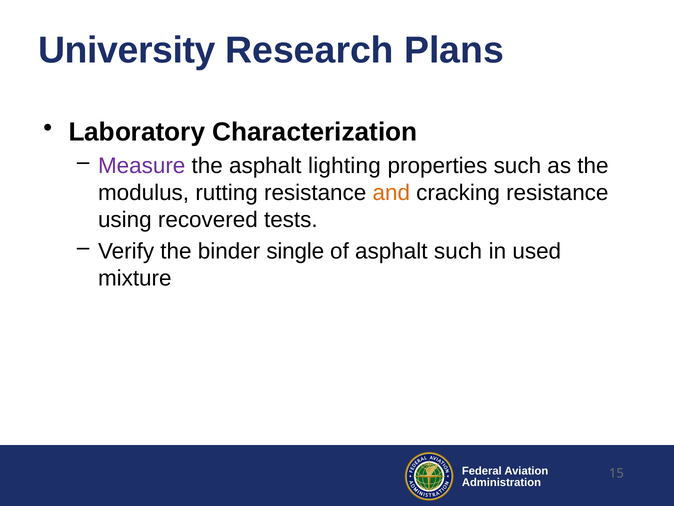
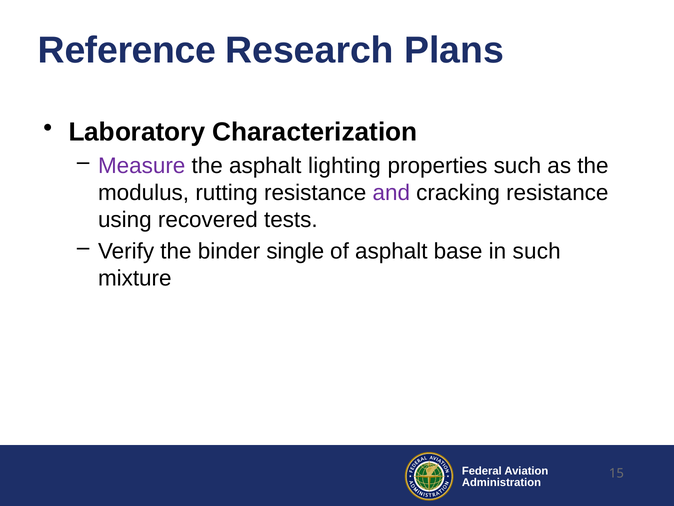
University: University -> Reference (127, 50)
and colour: orange -> purple (391, 193)
asphalt such: such -> base (458, 251)
in used: used -> such (537, 251)
